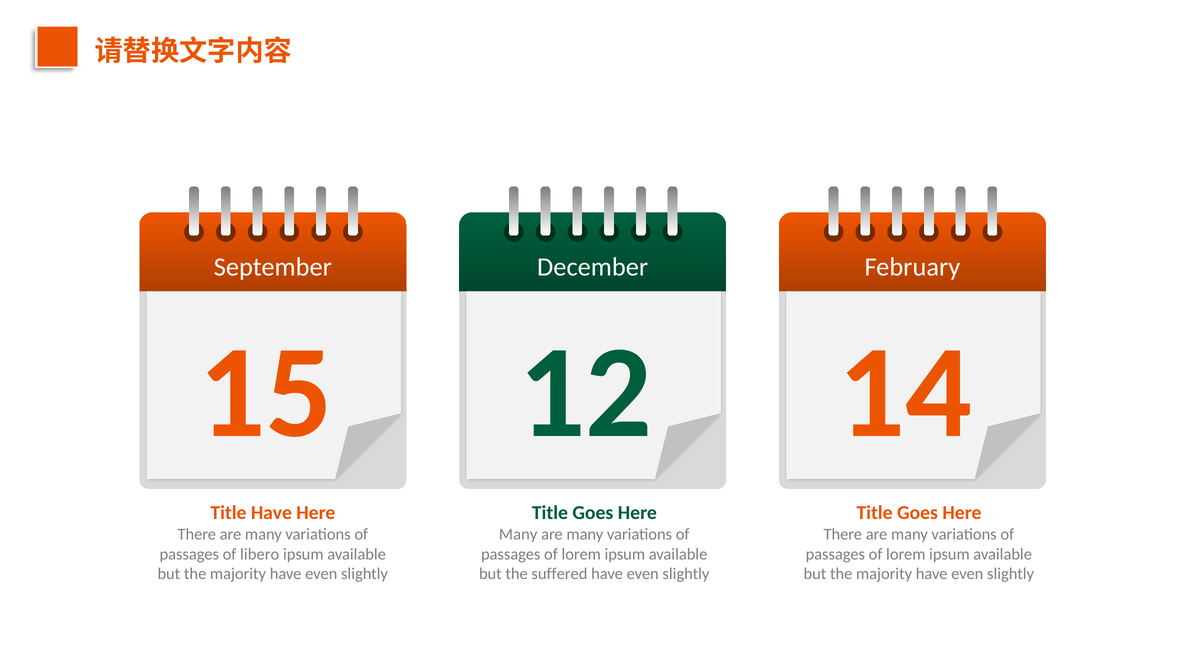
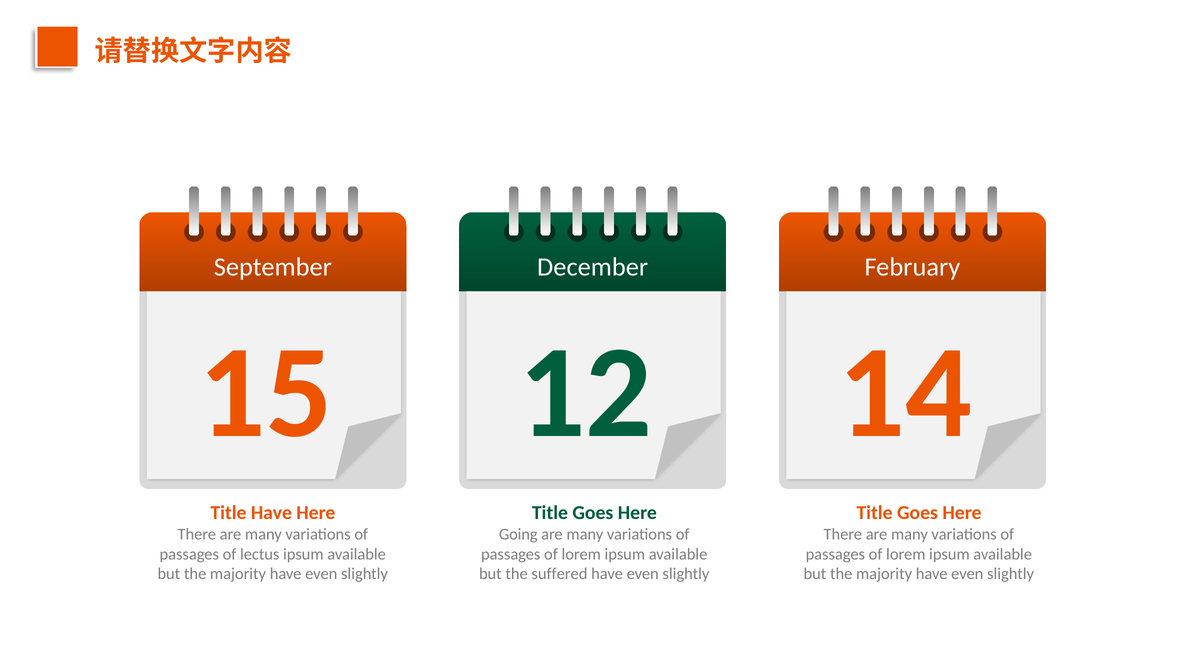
Many: Many -> Going (518, 535)
libero: libero -> lectus (260, 555)
